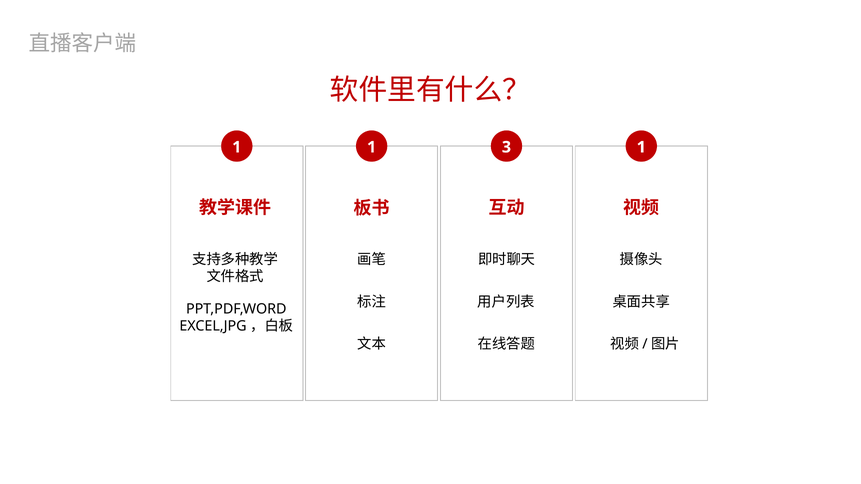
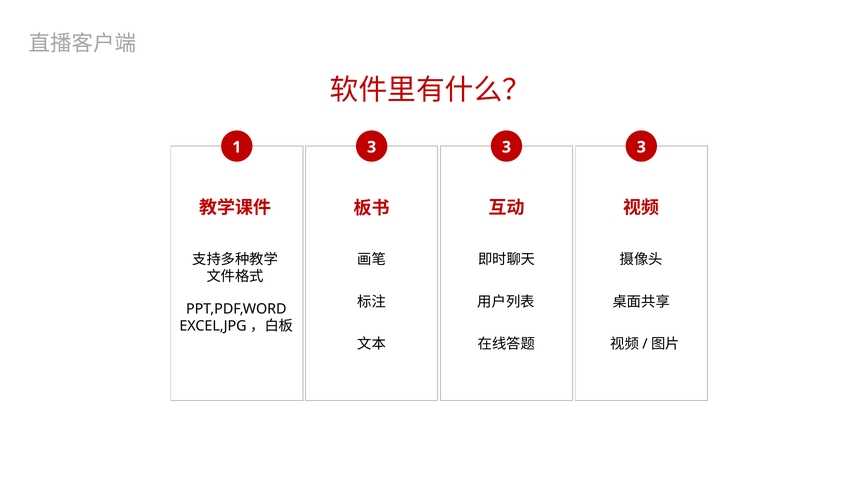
1 1: 1 -> 3 (372, 147)
1: 1 -> 3 (641, 147)
